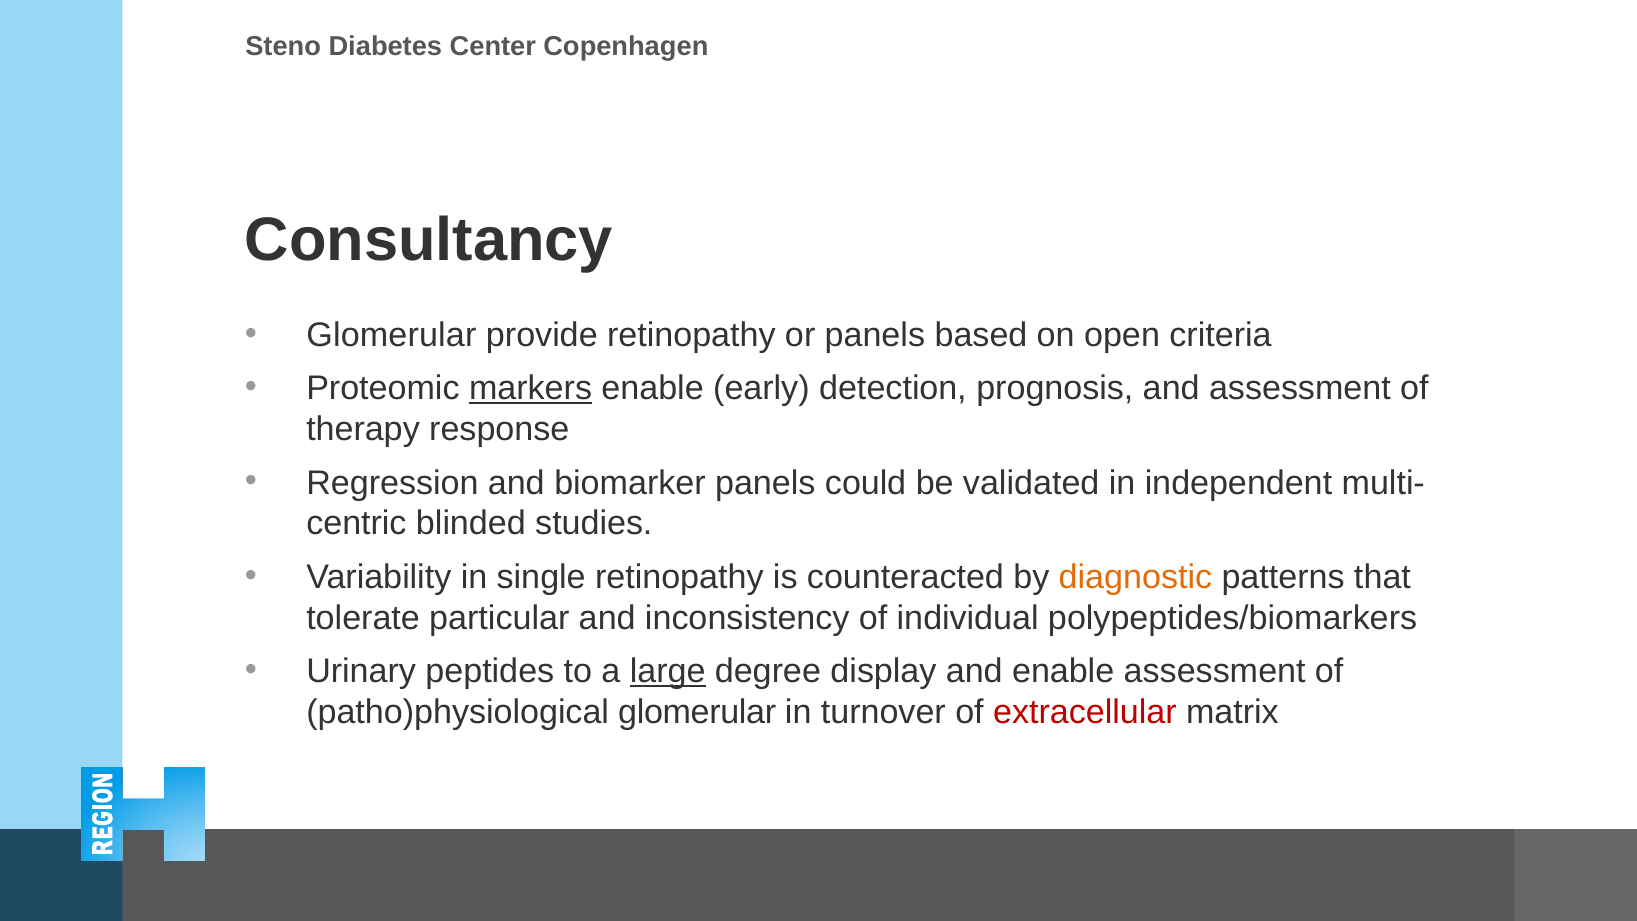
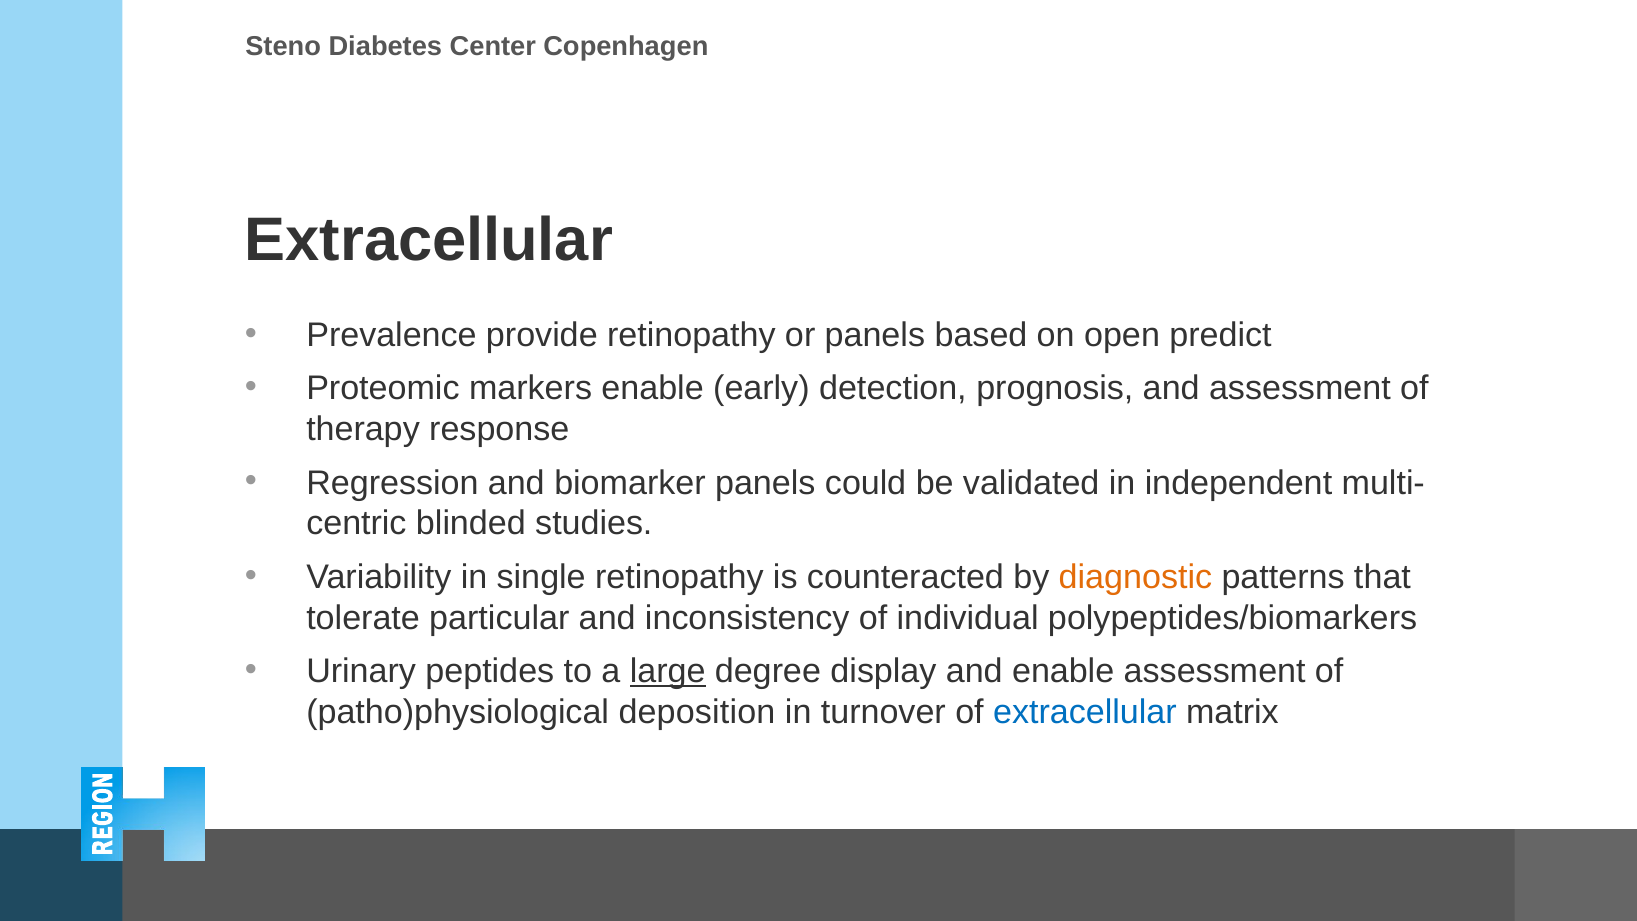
Consultancy: Consultancy -> Extracellular (429, 240)
Glomerular: Glomerular -> Prevalence (391, 335)
criteria: criteria -> predict (1221, 335)
markers underline: present -> none (531, 389)
patho)physiological glomerular: glomerular -> deposition (697, 712)
extracellular colour: red -> blue (1085, 712)
